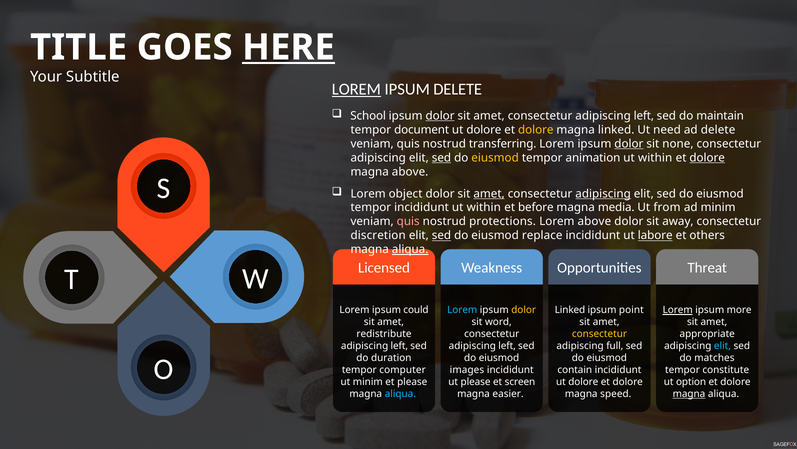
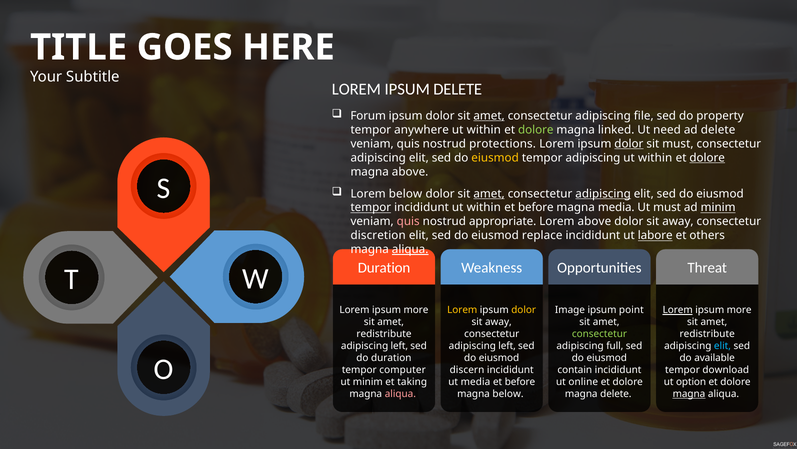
HERE underline: present -> none (288, 47)
LOREM underline: present -> none (356, 89)
School: School -> Forum (368, 116)
dolor underline: present -> none (440, 116)
amet underline: none -> present (489, 116)
left: left -> file (644, 116)
maintain: maintain -> property (720, 116)
document: document -> anywhere (422, 130)
dolore: dolore -> within (484, 130)
dolore colour: yellow -> light green (536, 130)
transferring: transferring -> protections (503, 144)
sit none: none -> must (678, 144)
sed underline: present -> none (441, 158)
tempor animation: animation -> adipiscing (593, 158)
Lorem object: object -> below (406, 193)
tempor underline: none -> present (371, 207)
Ut from: from -> must (667, 207)
minim underline: none -> present (718, 207)
protections: protections -> appropriate (503, 221)
sed underline: present -> none (441, 235)
Licensed: Licensed -> Duration (384, 268)
could: could -> more (416, 310)
Lorem colour: light blue -> yellow (462, 310)
Linked: Linked -> Image (570, 310)
word: word -> away (498, 322)
consectetur colour: yellow -> light green (599, 334)
appropriate: appropriate -> redistribute (707, 334)
matches: matches -> available (715, 358)
images: images -> discern (467, 369)
constitute: constitute -> download (726, 369)
et please: please -> taking (412, 381)
ut please: please -> media (475, 381)
screen: screen -> before (520, 381)
dolore: dolore -> online (583, 381)
aliqua colour: light blue -> pink (400, 393)
magna easier: easier -> below (508, 393)
magna speed: speed -> delete (616, 393)
